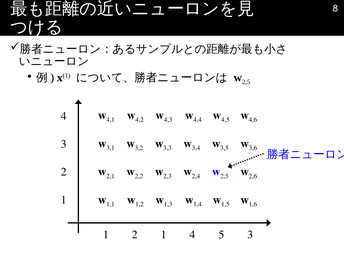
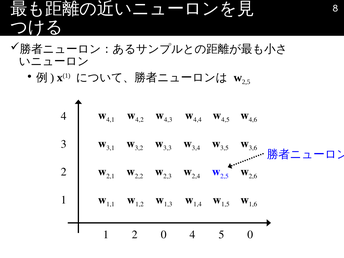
2 1: 1 -> 0 (164, 235)
5 3: 3 -> 0 (250, 235)
